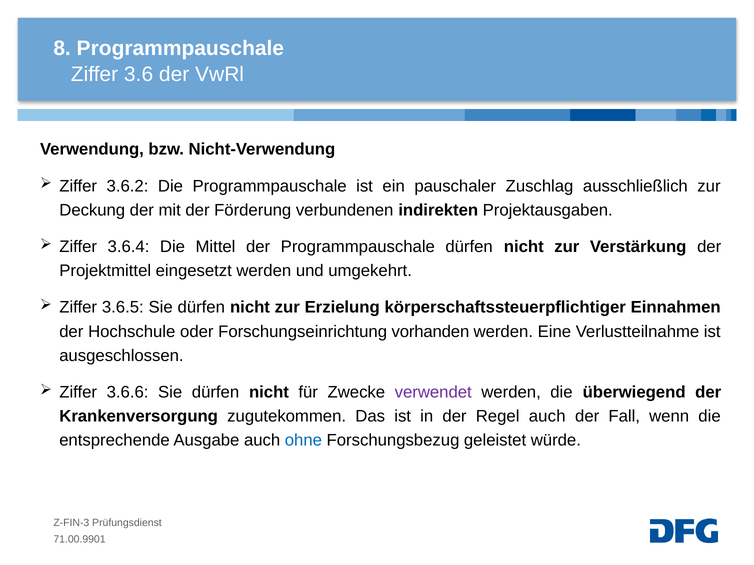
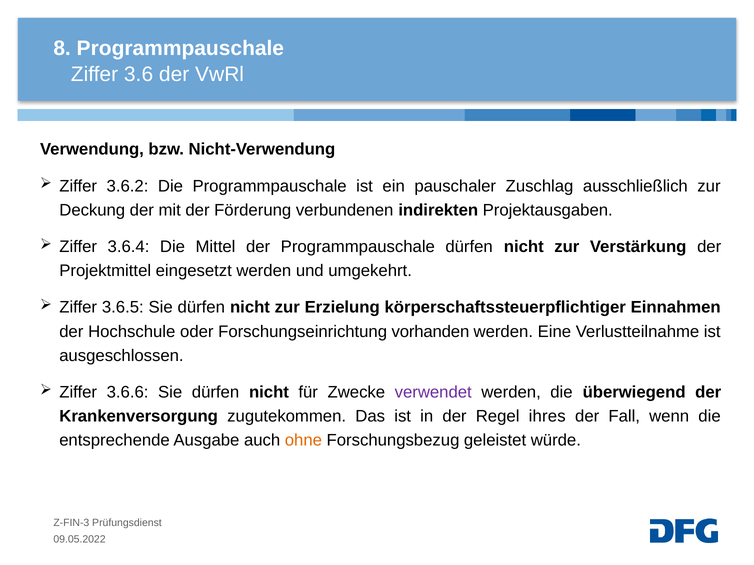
Regel auch: auch -> ihres (547, 417)
ohne colour: blue -> orange (303, 441)
71.00.9901: 71.00.9901 -> 09.05.2022 (80, 540)
